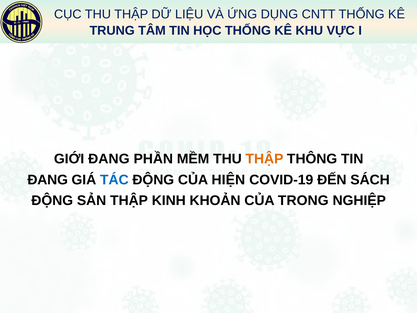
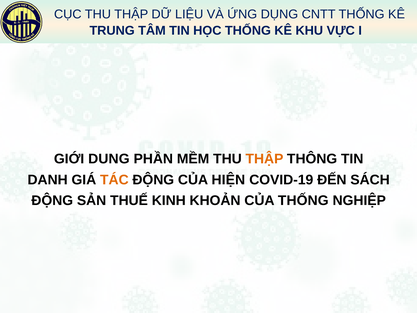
GIỚI ĐANG: ĐANG -> DUNG (109, 159)
ĐANG: ĐANG -> DANH (48, 180)
TÁC colour: blue -> orange (114, 180)
SẢN THẬP: THẬP -> THUẾ (129, 201)
CỦA TRONG: TRONG -> THỐNG (303, 201)
